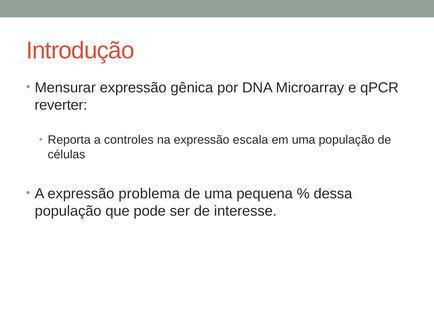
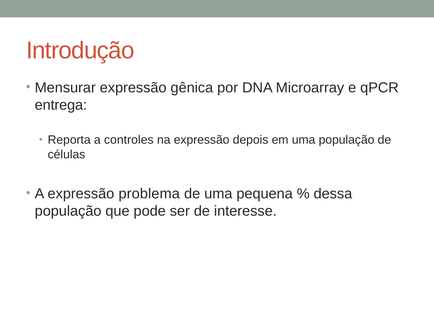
reverter: reverter -> entrega (61, 105)
escala: escala -> depois (251, 140)
